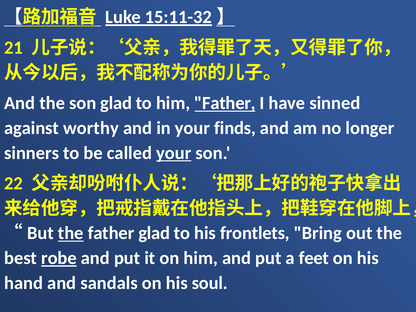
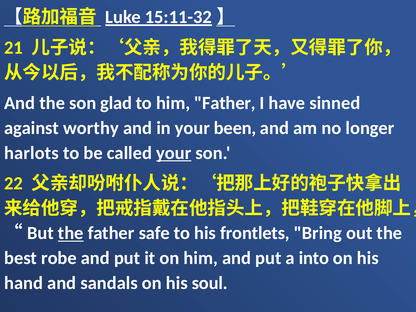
Father underline: present -> none (225, 103)
finds: finds -> been (235, 128)
sinners: sinners -> harlots (32, 153)
father glad: glad -> safe (154, 233)
robe underline: present -> none (59, 258)
feet: feet -> into (314, 258)
